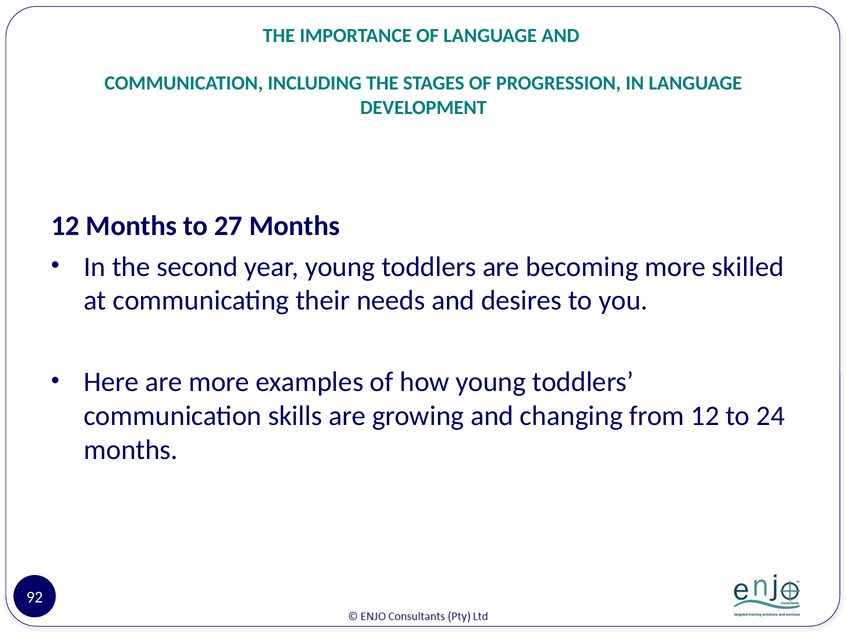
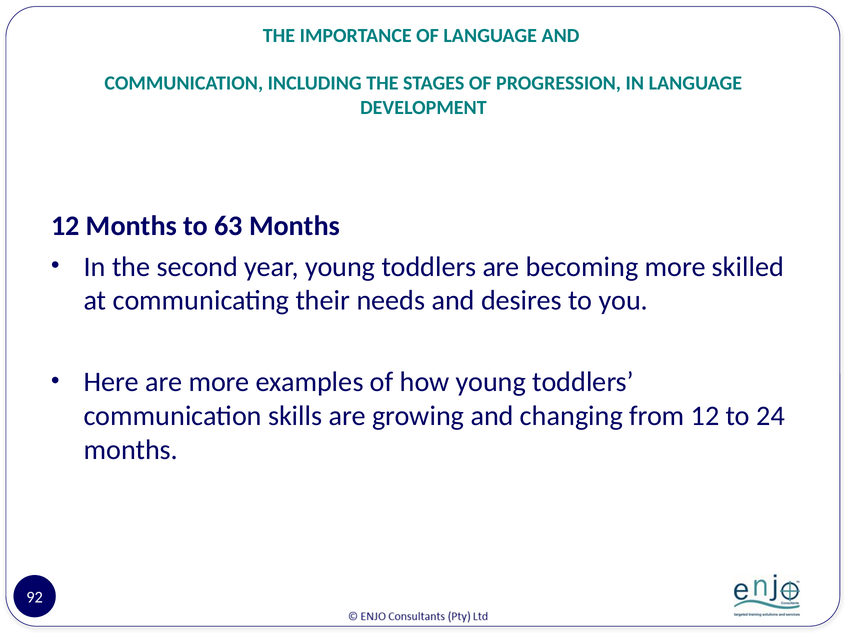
27: 27 -> 63 (228, 226)
